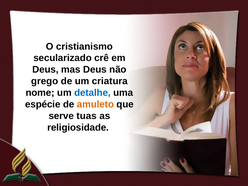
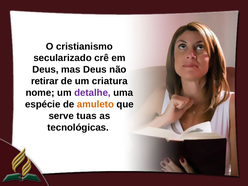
grego: grego -> retirar (45, 81)
detalhe colour: blue -> purple (92, 93)
religiosidade: religiosidade -> tecnológicas (78, 127)
